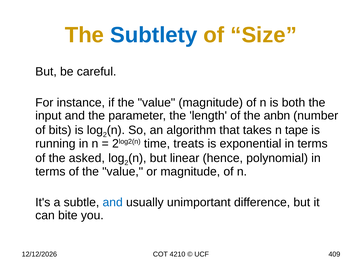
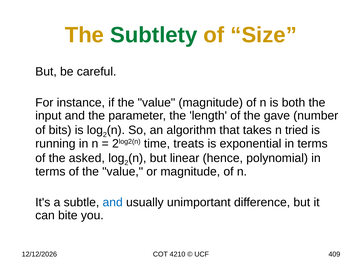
Subtlety colour: blue -> green (154, 35)
anbn: anbn -> gave (277, 116)
tape: tape -> tried (297, 130)
